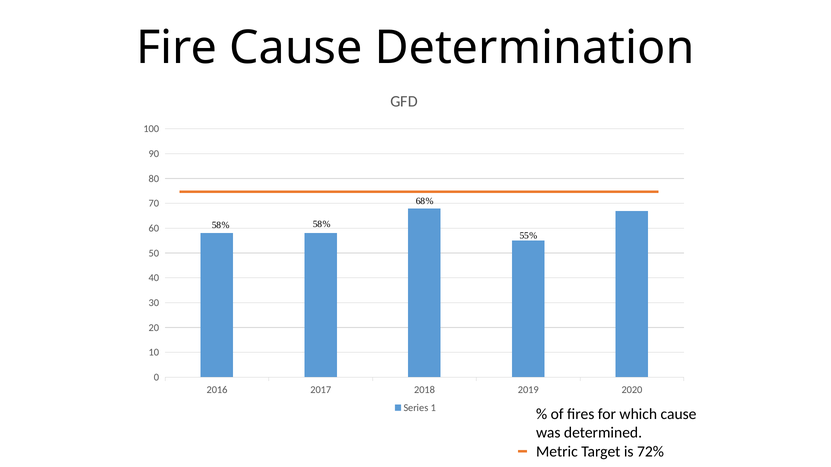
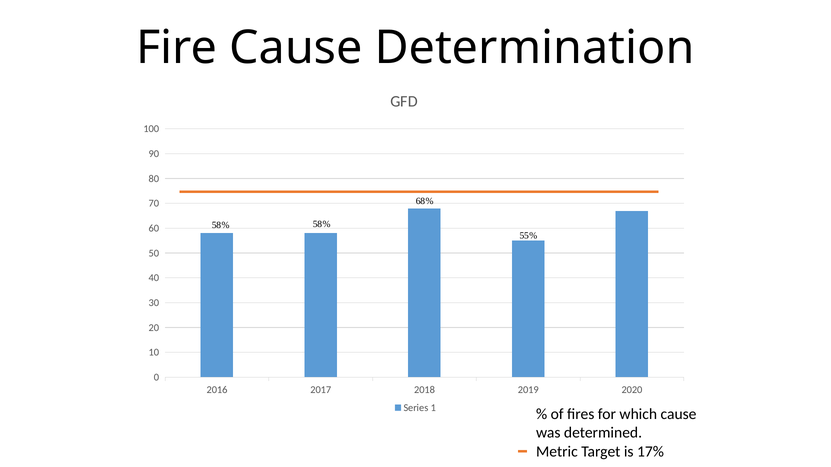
72%: 72% -> 17% (651, 452)
